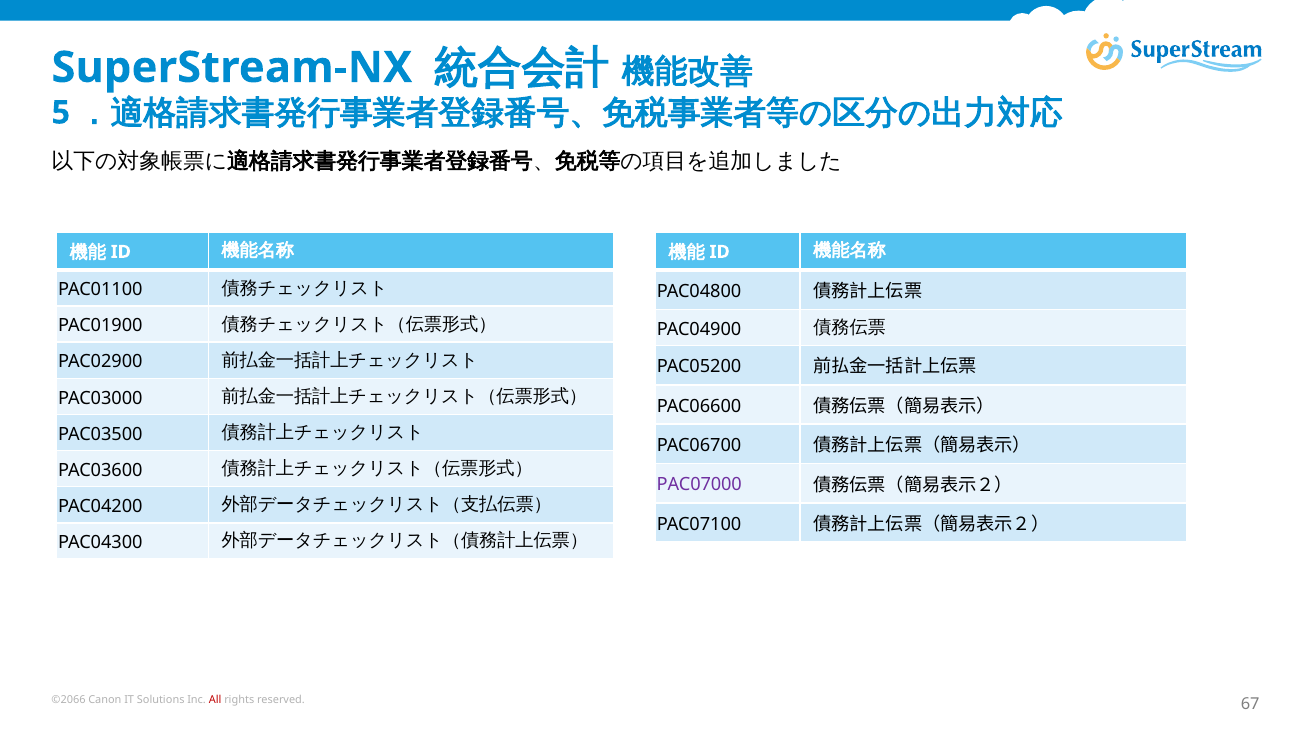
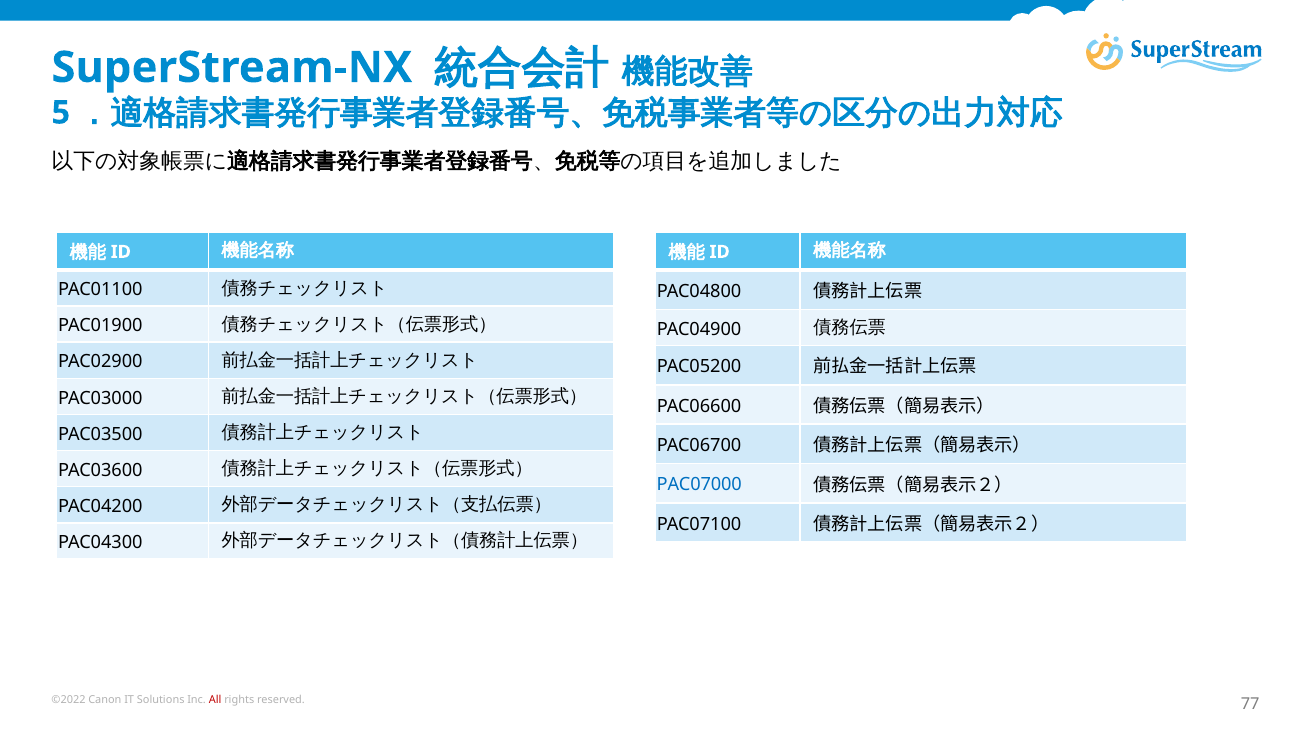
PAC07000 colour: purple -> blue (699, 485)
©2066: ©2066 -> ©2022 (68, 701)
67: 67 -> 77 (1250, 705)
